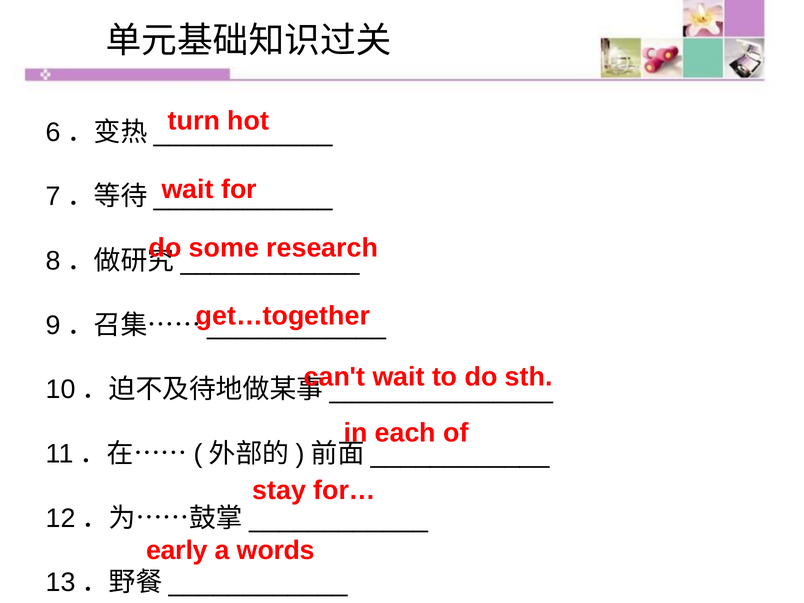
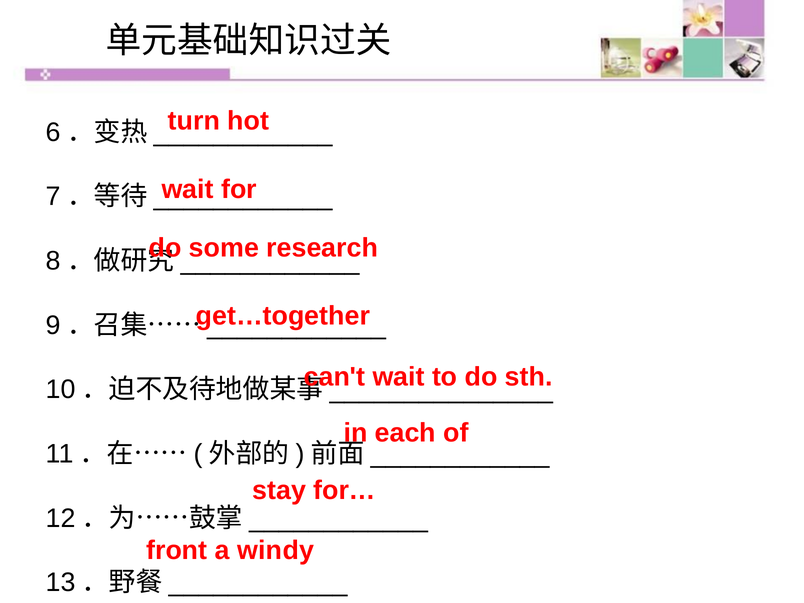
early: early -> front (177, 551)
words: words -> windy (276, 551)
